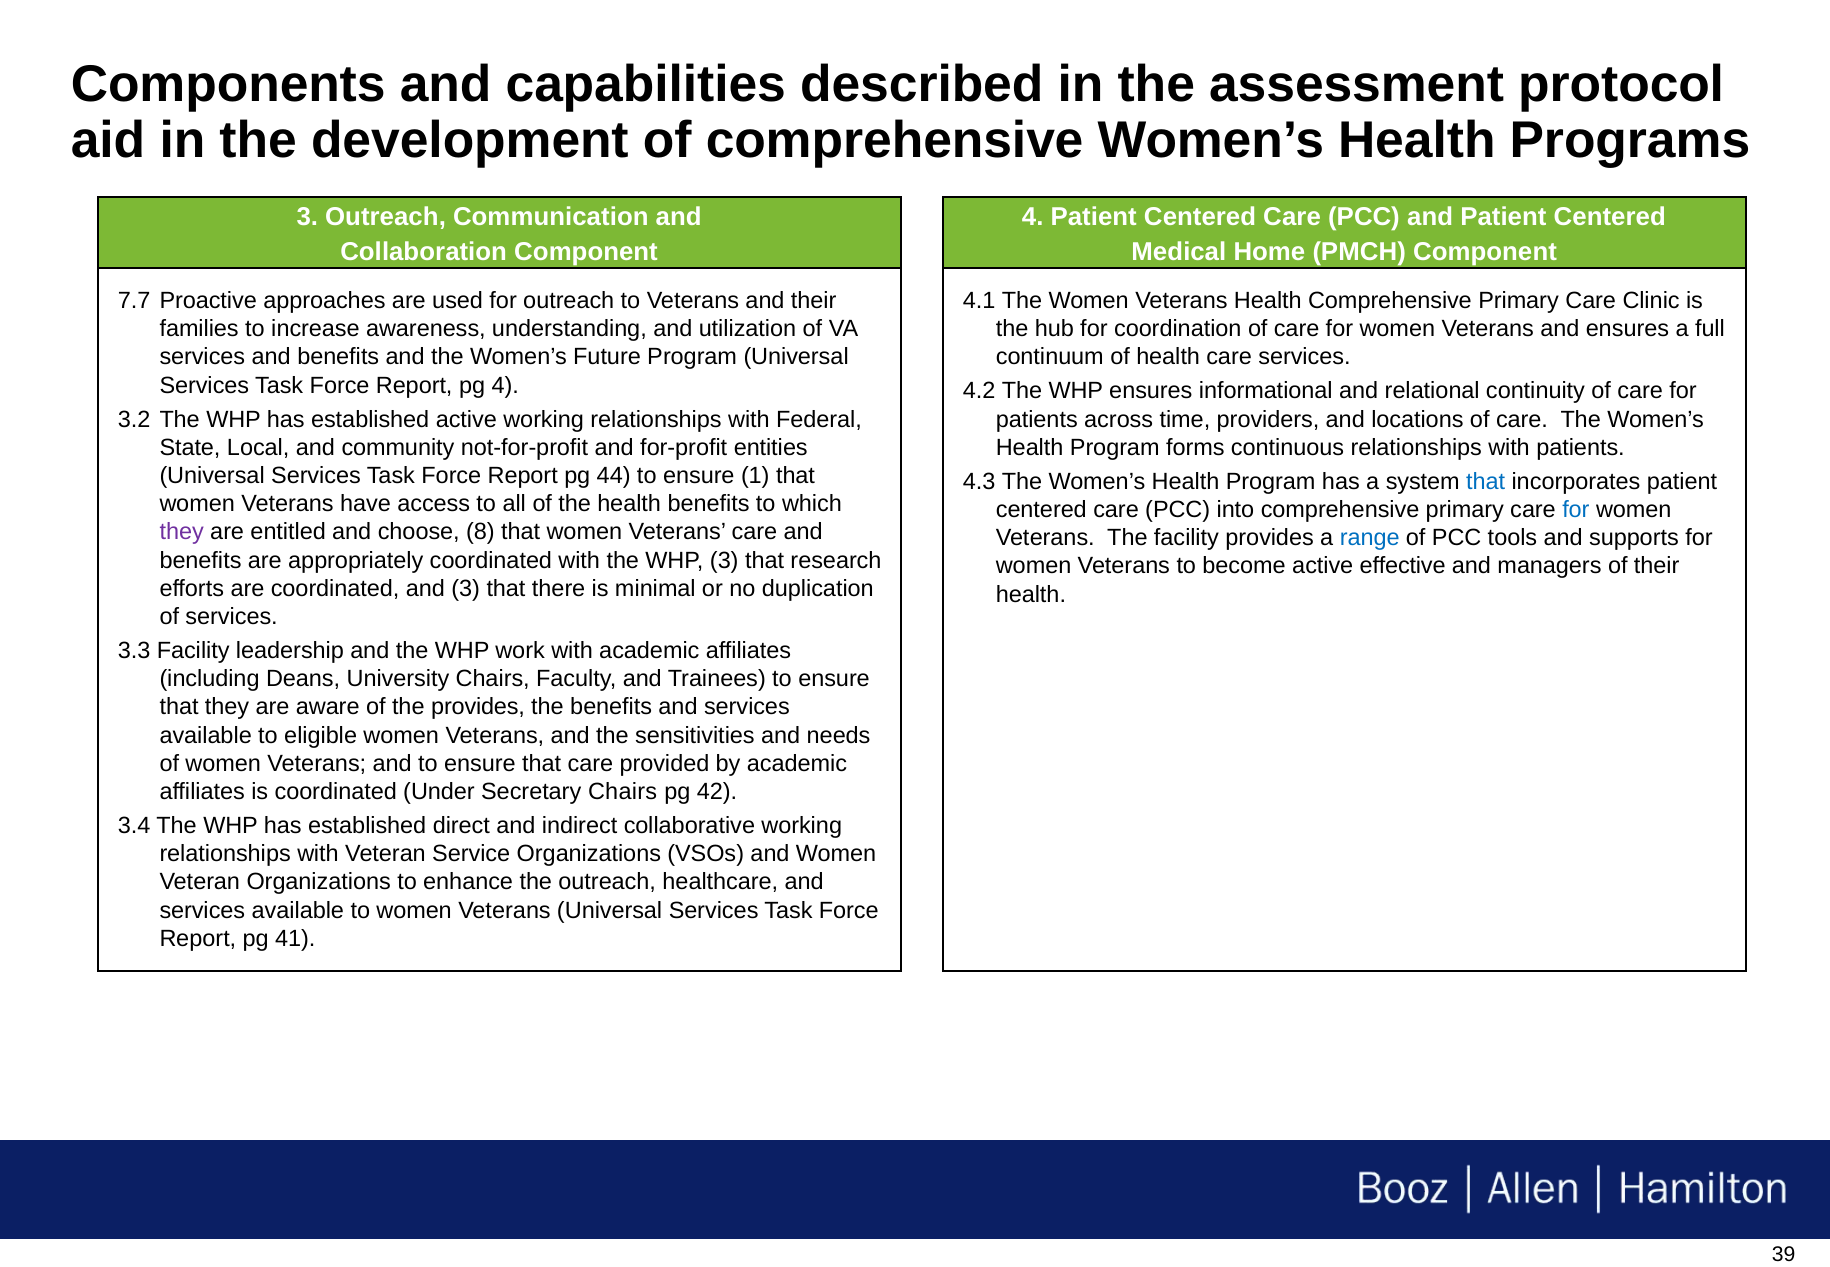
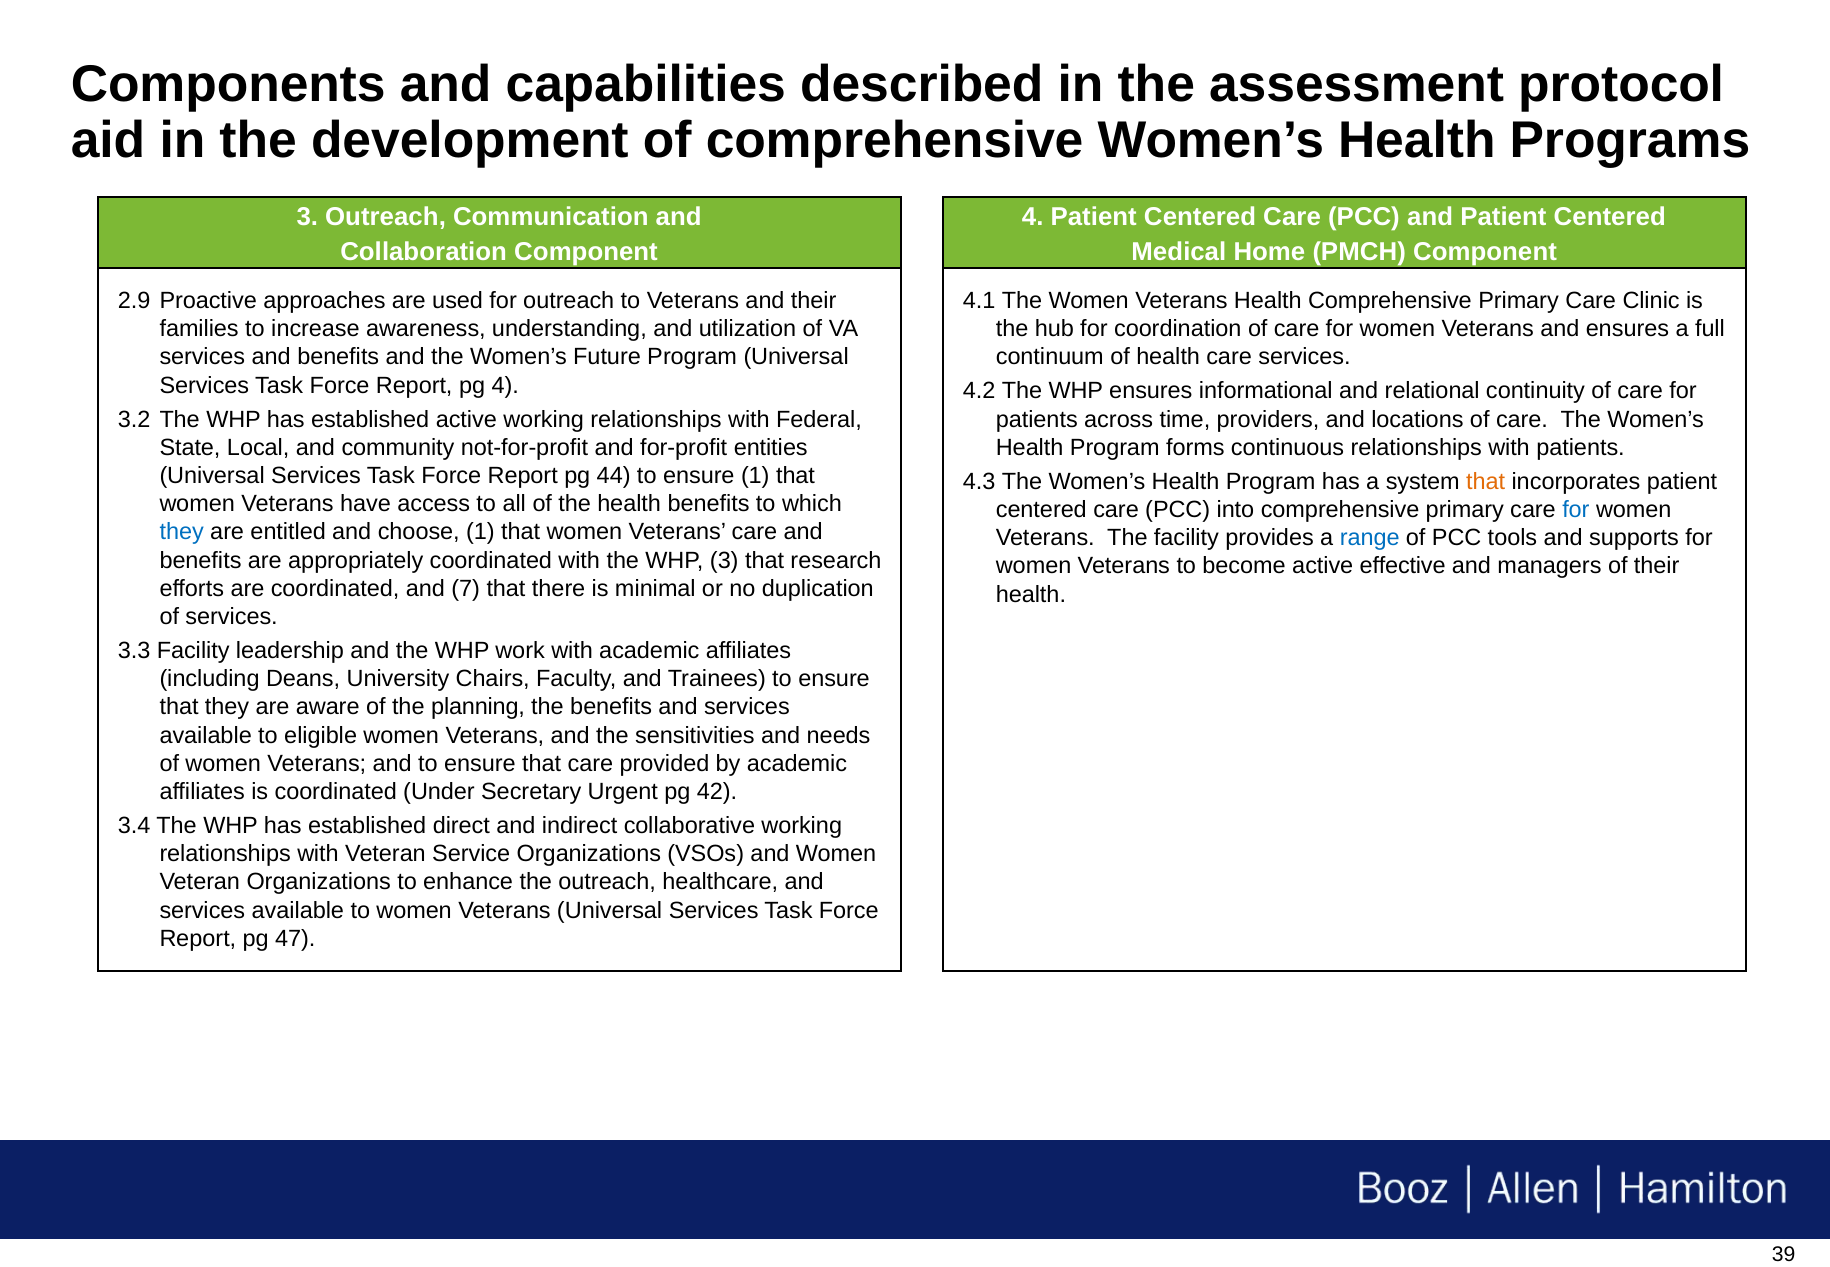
7.7: 7.7 -> 2.9 (134, 301)
that colour: blue -> orange (1486, 482)
they colour: purple -> blue (182, 532)
choose 8: 8 -> 1 (480, 532)
and 3: 3 -> 7 (466, 589)
the provides: provides -> planning (478, 707)
Secretary Chairs: Chairs -> Urgent (623, 792)
41: 41 -> 47 (295, 939)
